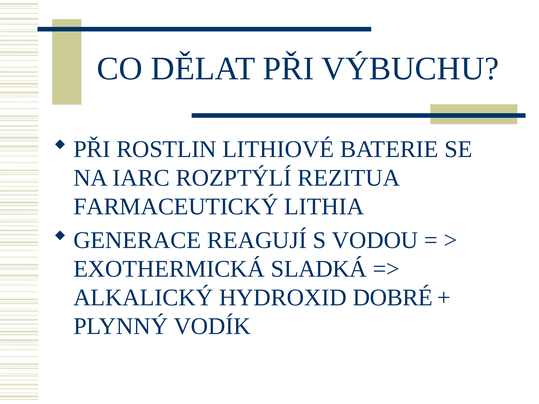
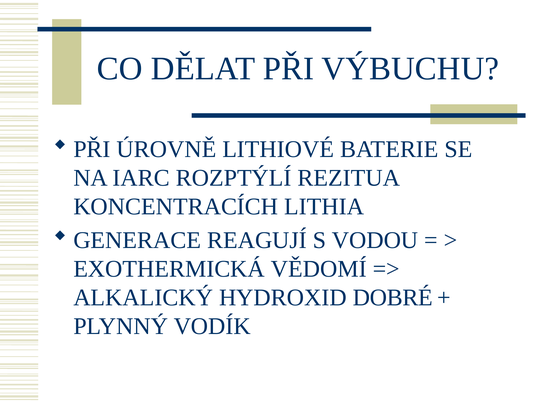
ROSTLIN: ROSTLIN -> ÚROVNĚ (166, 149)
FARMACEUTICKÝ: FARMACEUTICKÝ -> KONCENTRACÍCH (176, 207)
SLADKÁ: SLADKÁ -> VĚDOMÍ (319, 269)
